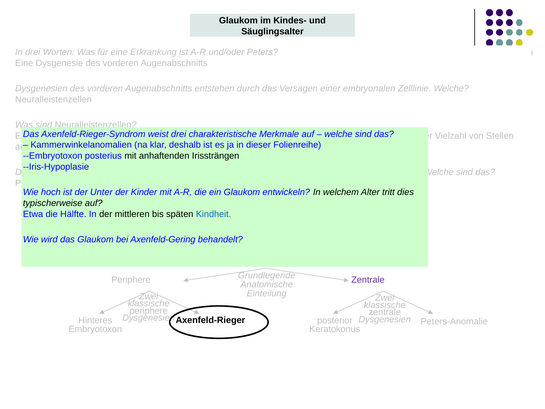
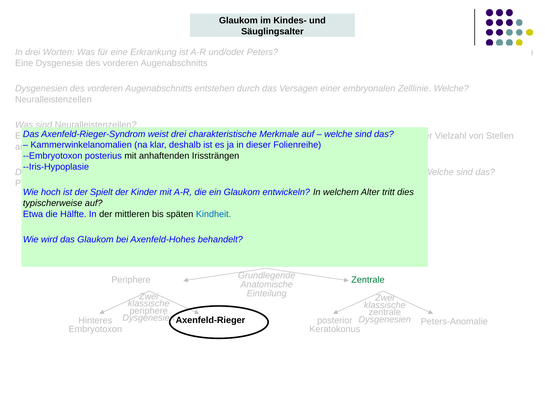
Unter: Unter -> Spielt (101, 192)
Axenfeld-Gering: Axenfeld-Gering -> Axenfeld-Hohes (163, 239)
Zentrale colour: purple -> green (368, 280)
